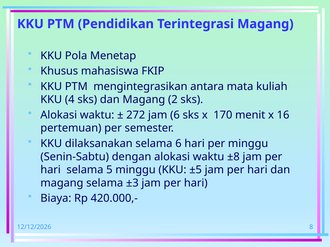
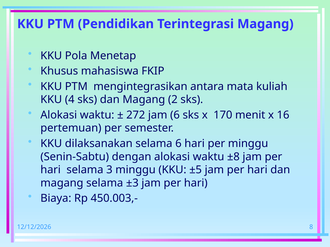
5: 5 -> 3 (109, 170)
420.000,-: 420.000,- -> 450.003,- (114, 199)
